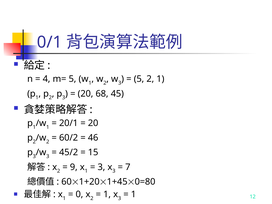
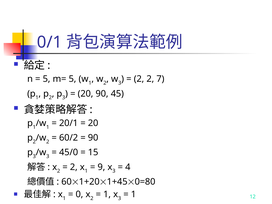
4: 4 -> 5 (47, 79)
5: 5 -> 2 (139, 79)
2 1: 1 -> 7 (160, 79)
20 68: 68 -> 90 (102, 94)
46: 46 -> 90 (93, 138)
45/2: 45/2 -> 45/0 (69, 152)
9: 9 -> 2 (74, 167)
3: 3 -> 9 (101, 167)
7: 7 -> 4 (128, 167)
